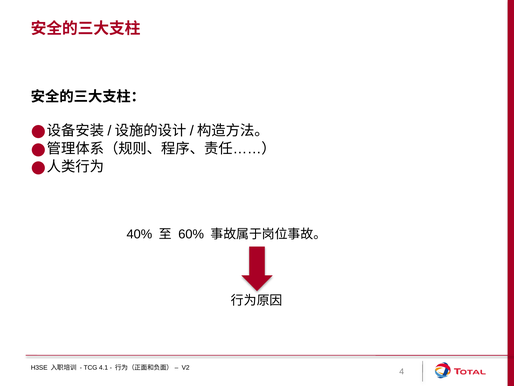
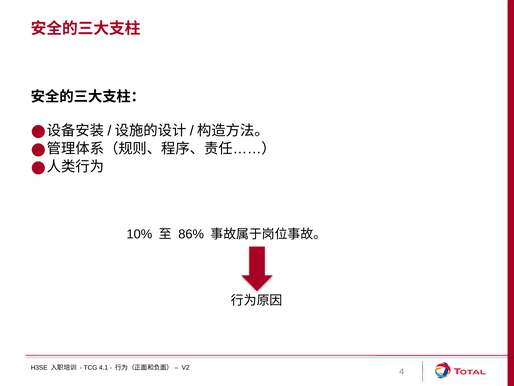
40%: 40% -> 10% (139, 234)
60%: 60% -> 86% (191, 234)
